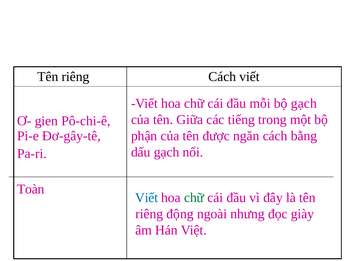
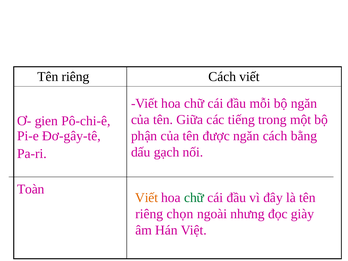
bộ gạch: gạch -> ngăn (304, 103)
Viết colour: blue -> orange (147, 198)
động: động -> chọn (180, 214)
